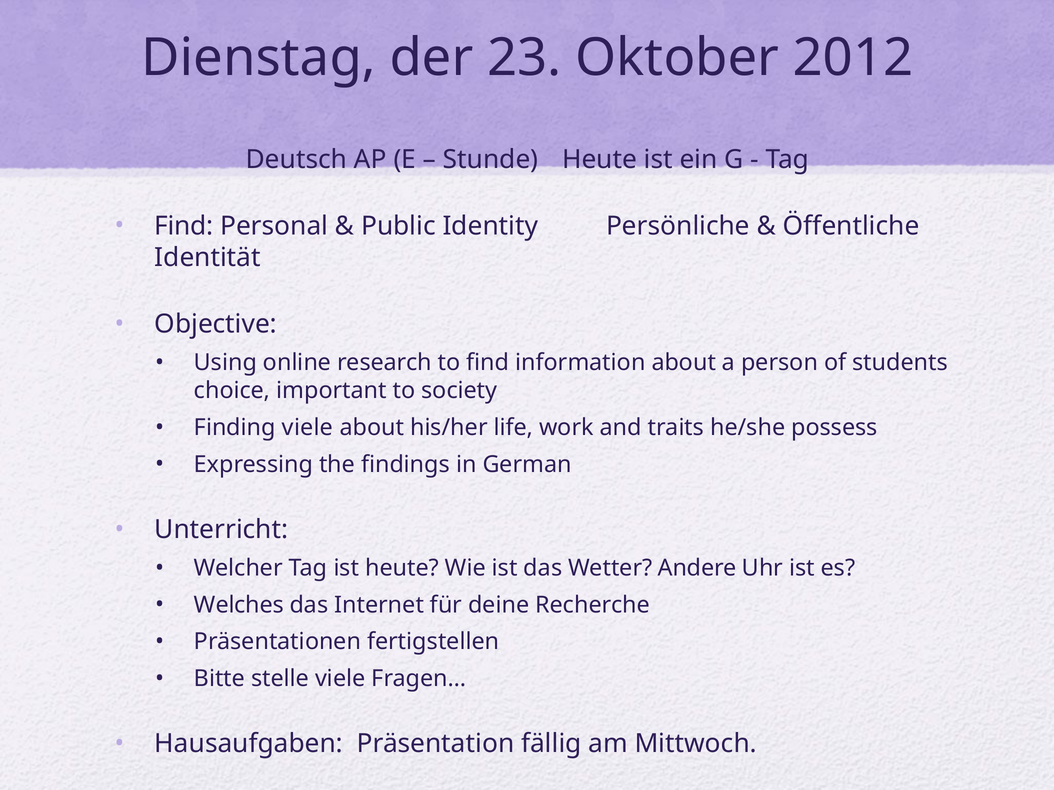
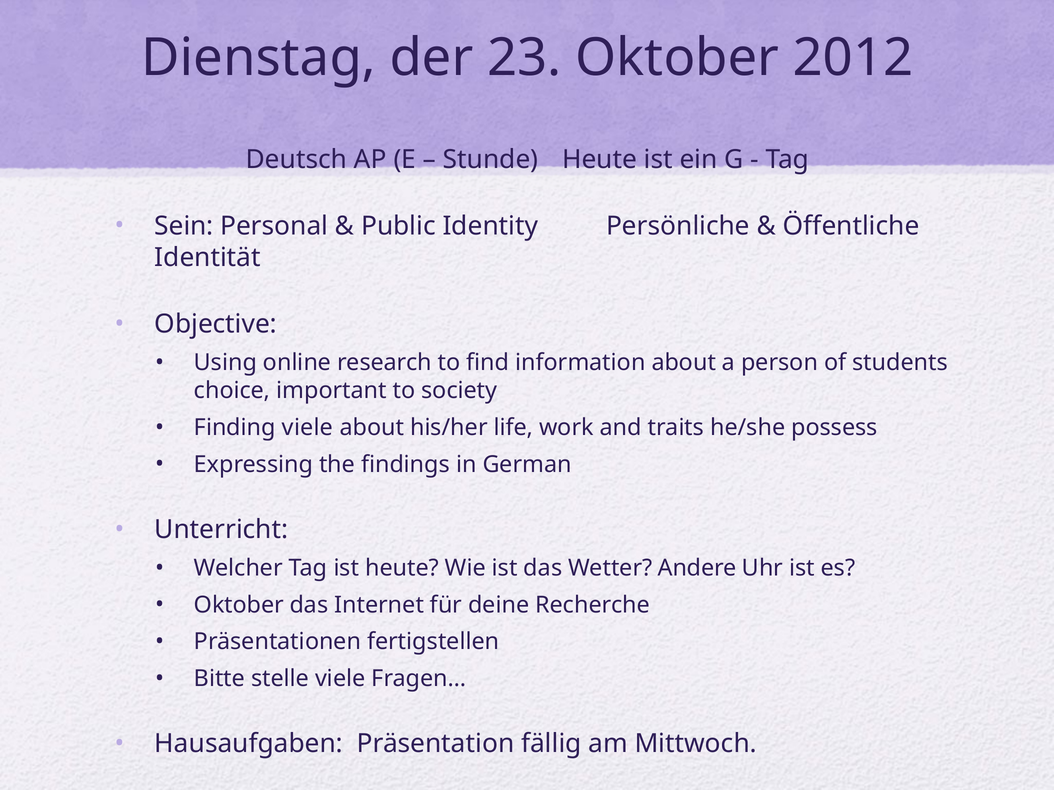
Find: Find -> Sein (184, 226)
Welches: Welches -> Oktober (239, 605)
